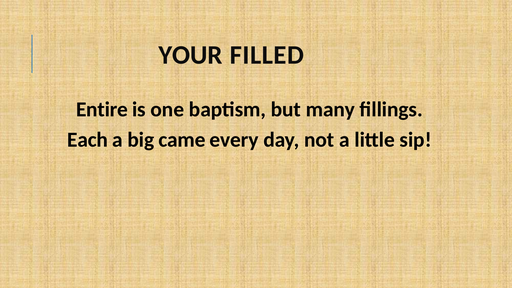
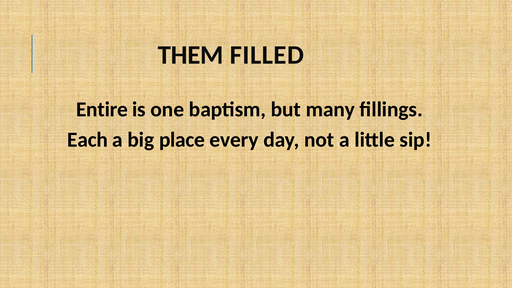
YOUR: YOUR -> THEM (191, 55)
came: came -> place (182, 140)
